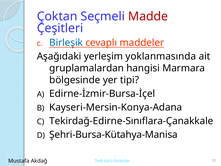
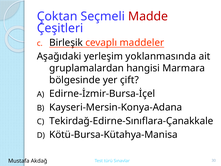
Birleşik colour: blue -> black (66, 43)
tipi: tipi -> çift (129, 80)
Şehri-Bursa-Kütahya-Manisa: Şehri-Bursa-Kütahya-Manisa -> Kötü-Bursa-Kütahya-Manisa (113, 134)
